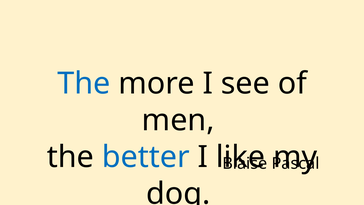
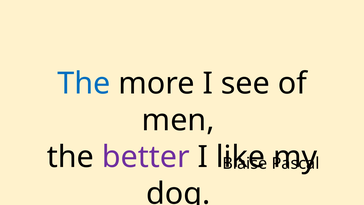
better colour: blue -> purple (146, 157)
